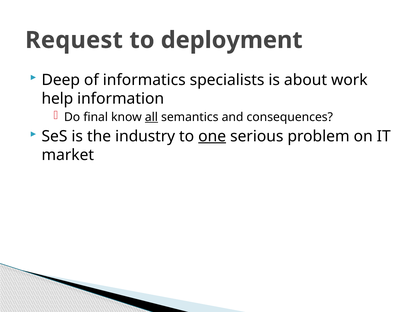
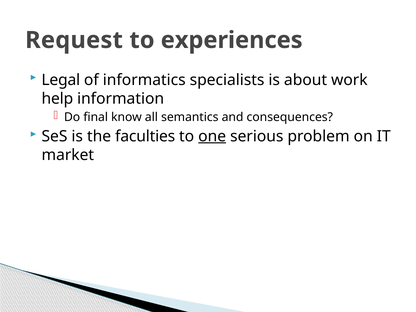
deployment: deployment -> experiences (232, 40)
Deep: Deep -> Legal (61, 80)
all underline: present -> none (151, 117)
industry: industry -> faculties (145, 136)
